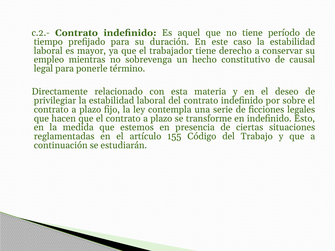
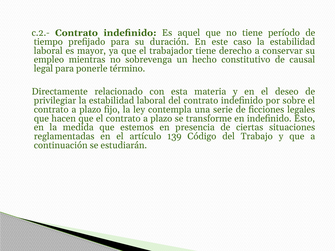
155: 155 -> 139 (174, 136)
